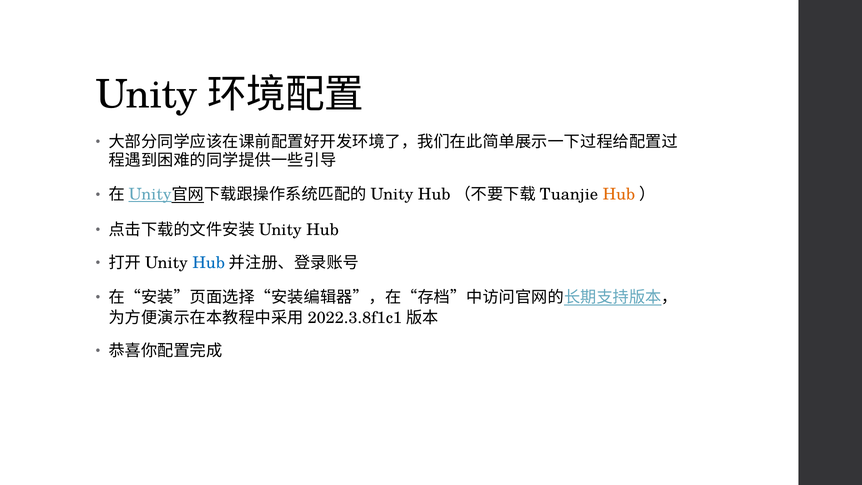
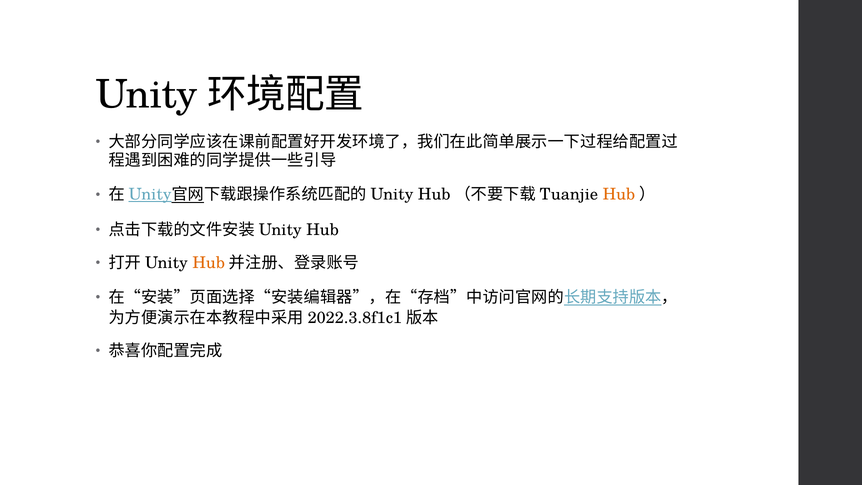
Hub colour: blue -> orange (209, 263)
